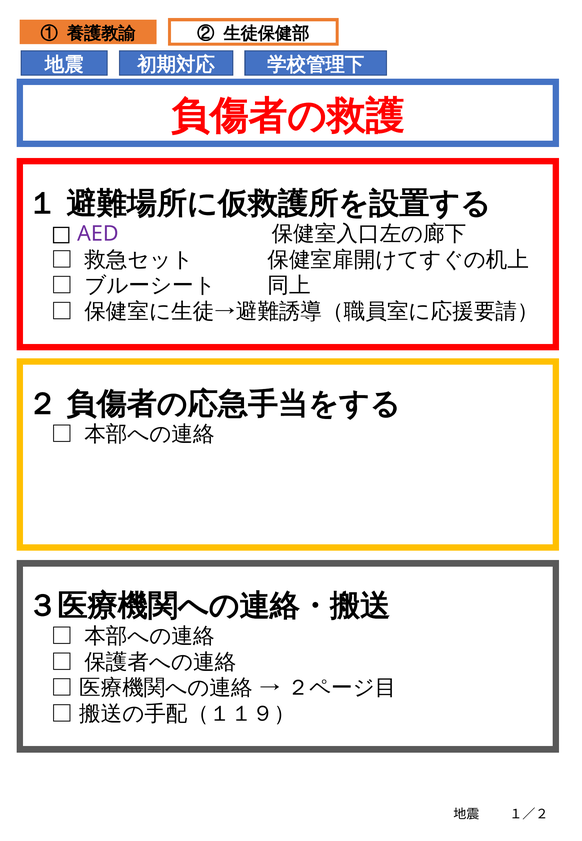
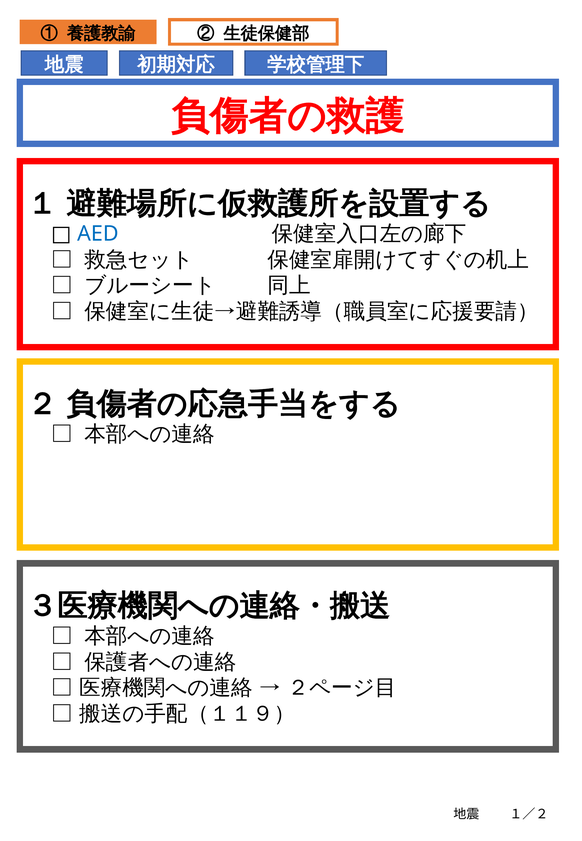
AED colour: purple -> blue (98, 234)
